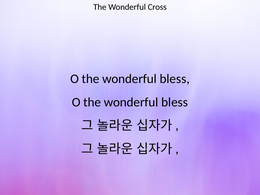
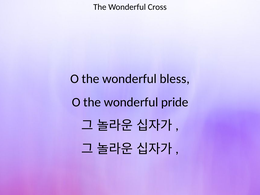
bless: bless -> pride (175, 102)
